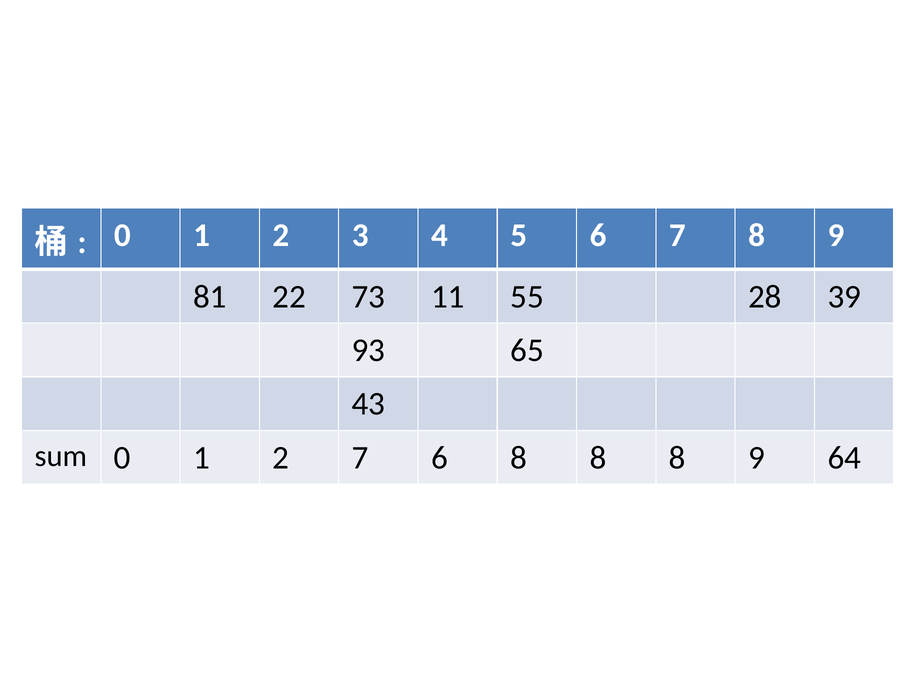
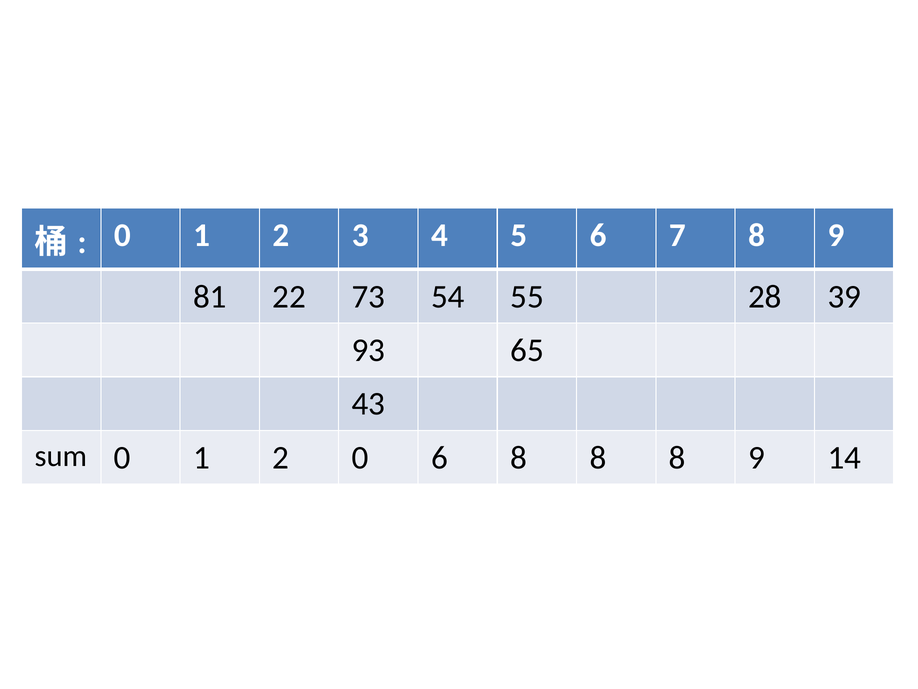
11: 11 -> 54 (448, 296)
2 7: 7 -> 0 (360, 457)
64: 64 -> 14 (844, 457)
